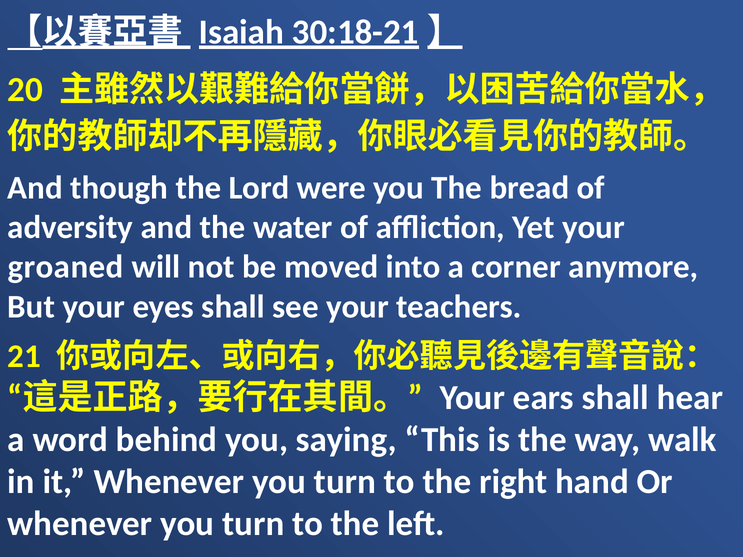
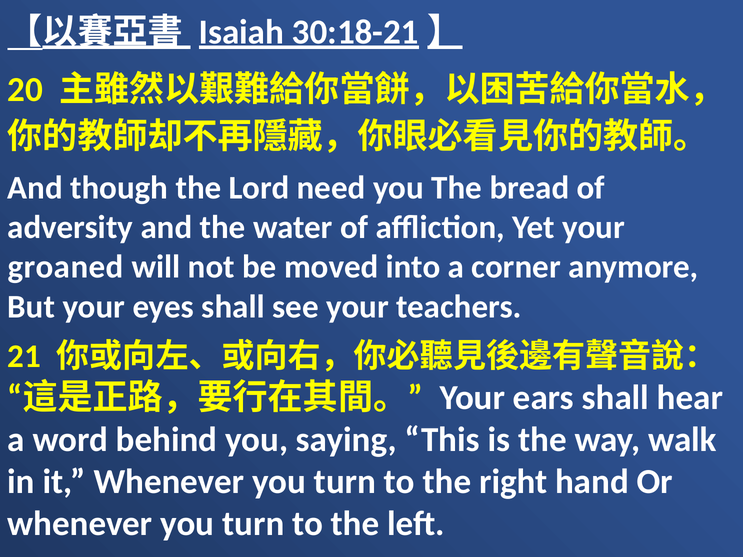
were: were -> need (331, 188)
